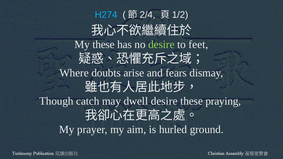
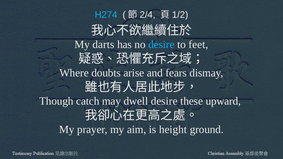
My these: these -> darts (103, 45)
desire colour: light green -> light blue (161, 45)
praying: praying -> upward (223, 101)
hurled: hurled -> height (173, 130)
